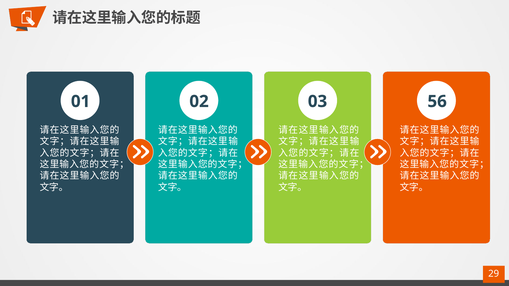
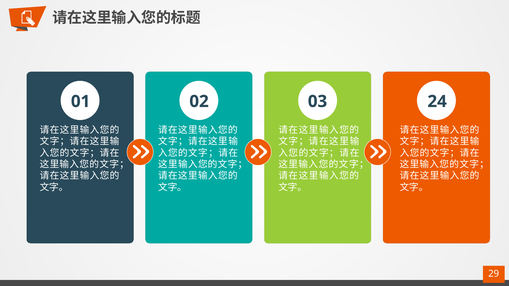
56: 56 -> 24 (437, 102)
